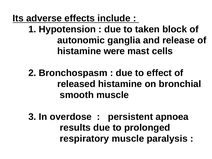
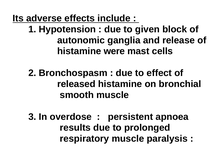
taken: taken -> given (147, 29)
